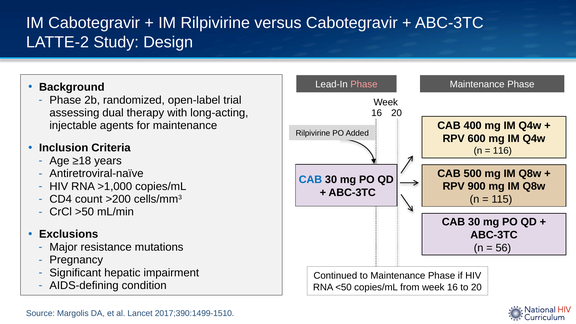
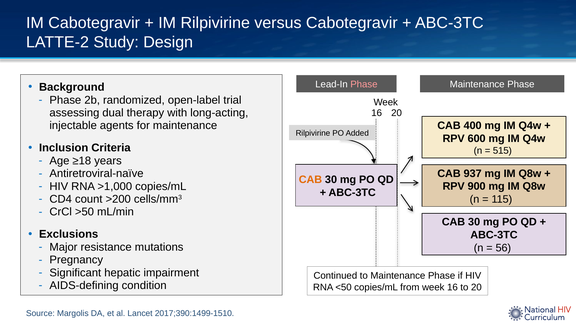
116: 116 -> 515 (502, 151)
500: 500 -> 937 (473, 173)
CAB colour: blue -> orange (310, 180)
